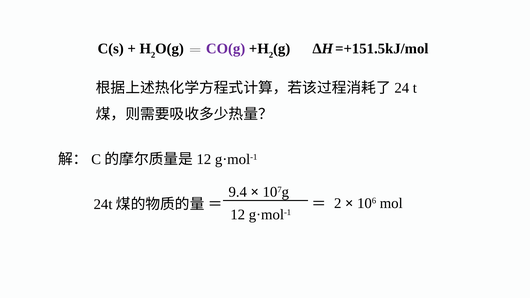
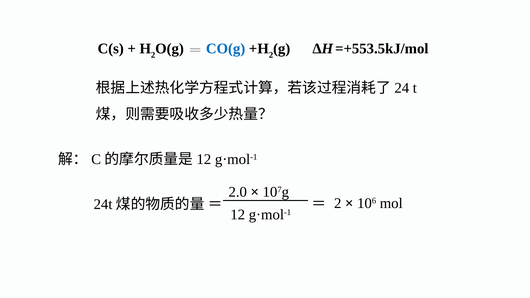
CO(g colour: purple -> blue (226, 49)
=+151.5kJ/mol: =+151.5kJ/mol -> =+553.5kJ/mol (382, 49)
9.4: 9.4 -> 2.0 (238, 192)
